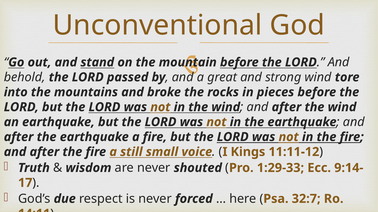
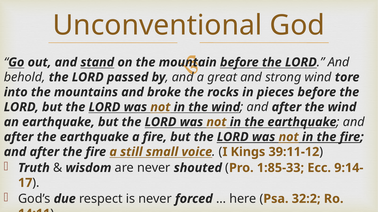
11:11-12: 11:11-12 -> 39:11-12 (294, 152)
1:29-33: 1:29-33 -> 1:85-33 (280, 168)
32:7: 32:7 -> 32:2 (306, 199)
